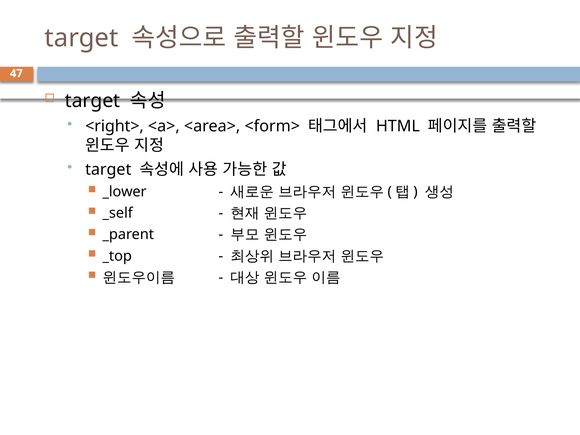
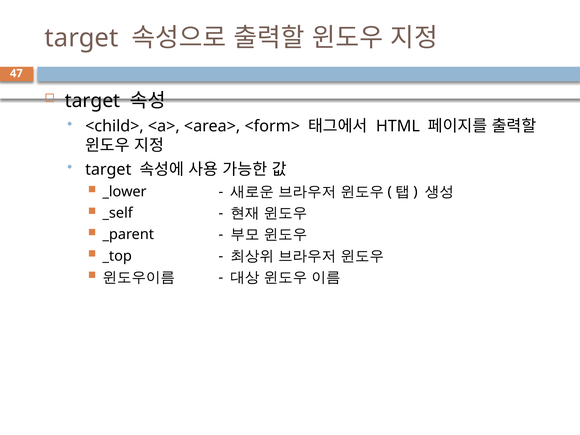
<right>: <right> -> <child> (114, 126)
